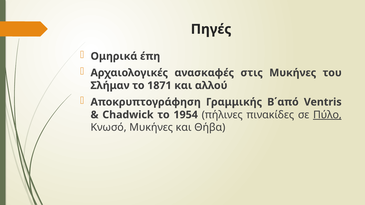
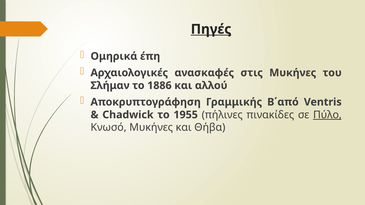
Πηγές underline: none -> present (211, 29)
1871: 1871 -> 1886 (159, 86)
1954: 1954 -> 1955 (186, 115)
